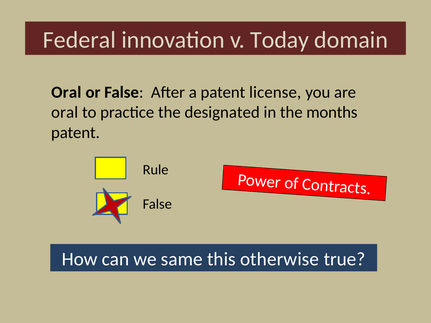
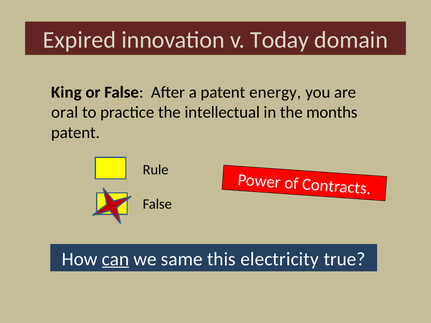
Federal: Federal -> Expired (79, 40)
Oral: Oral -> King (66, 92)
license: license -> energy (275, 92)
designated: designated -> intellectual (222, 113)
can underline: none -> present (116, 259)
otherwise: otherwise -> electricity (280, 259)
